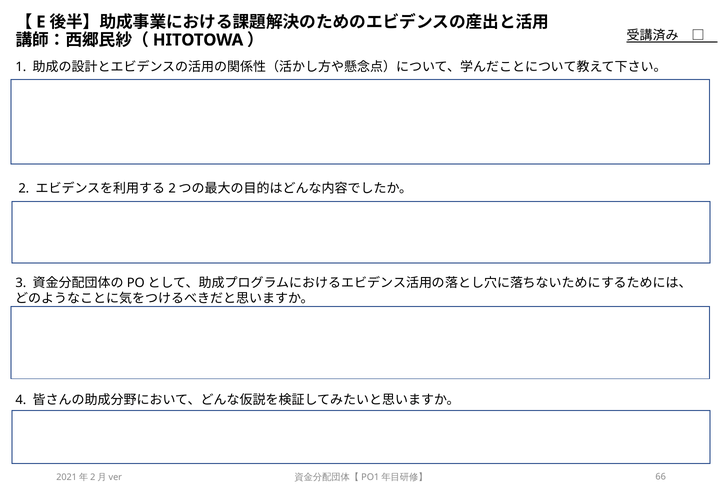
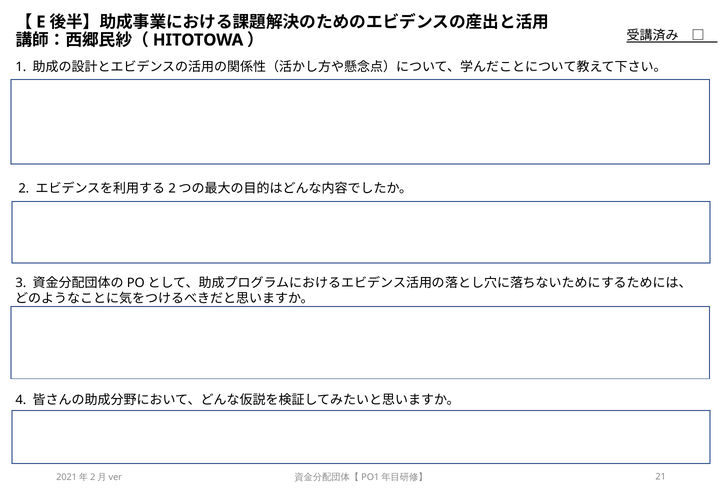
66: 66 -> 21 (661, 476)
